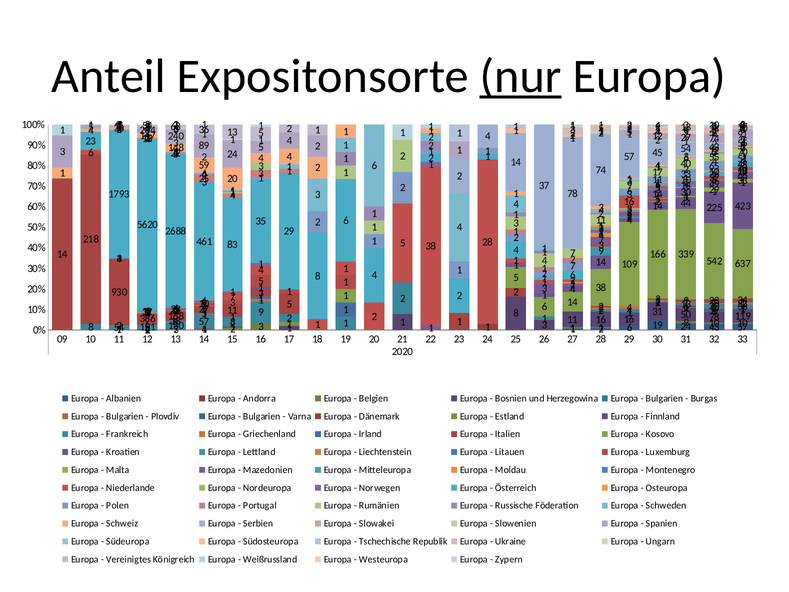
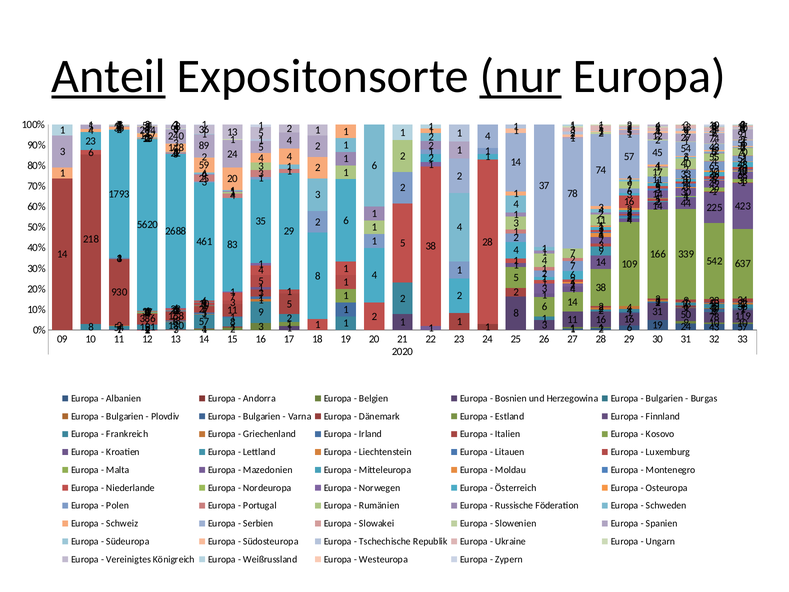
Anteil underline: none -> present (109, 76)
